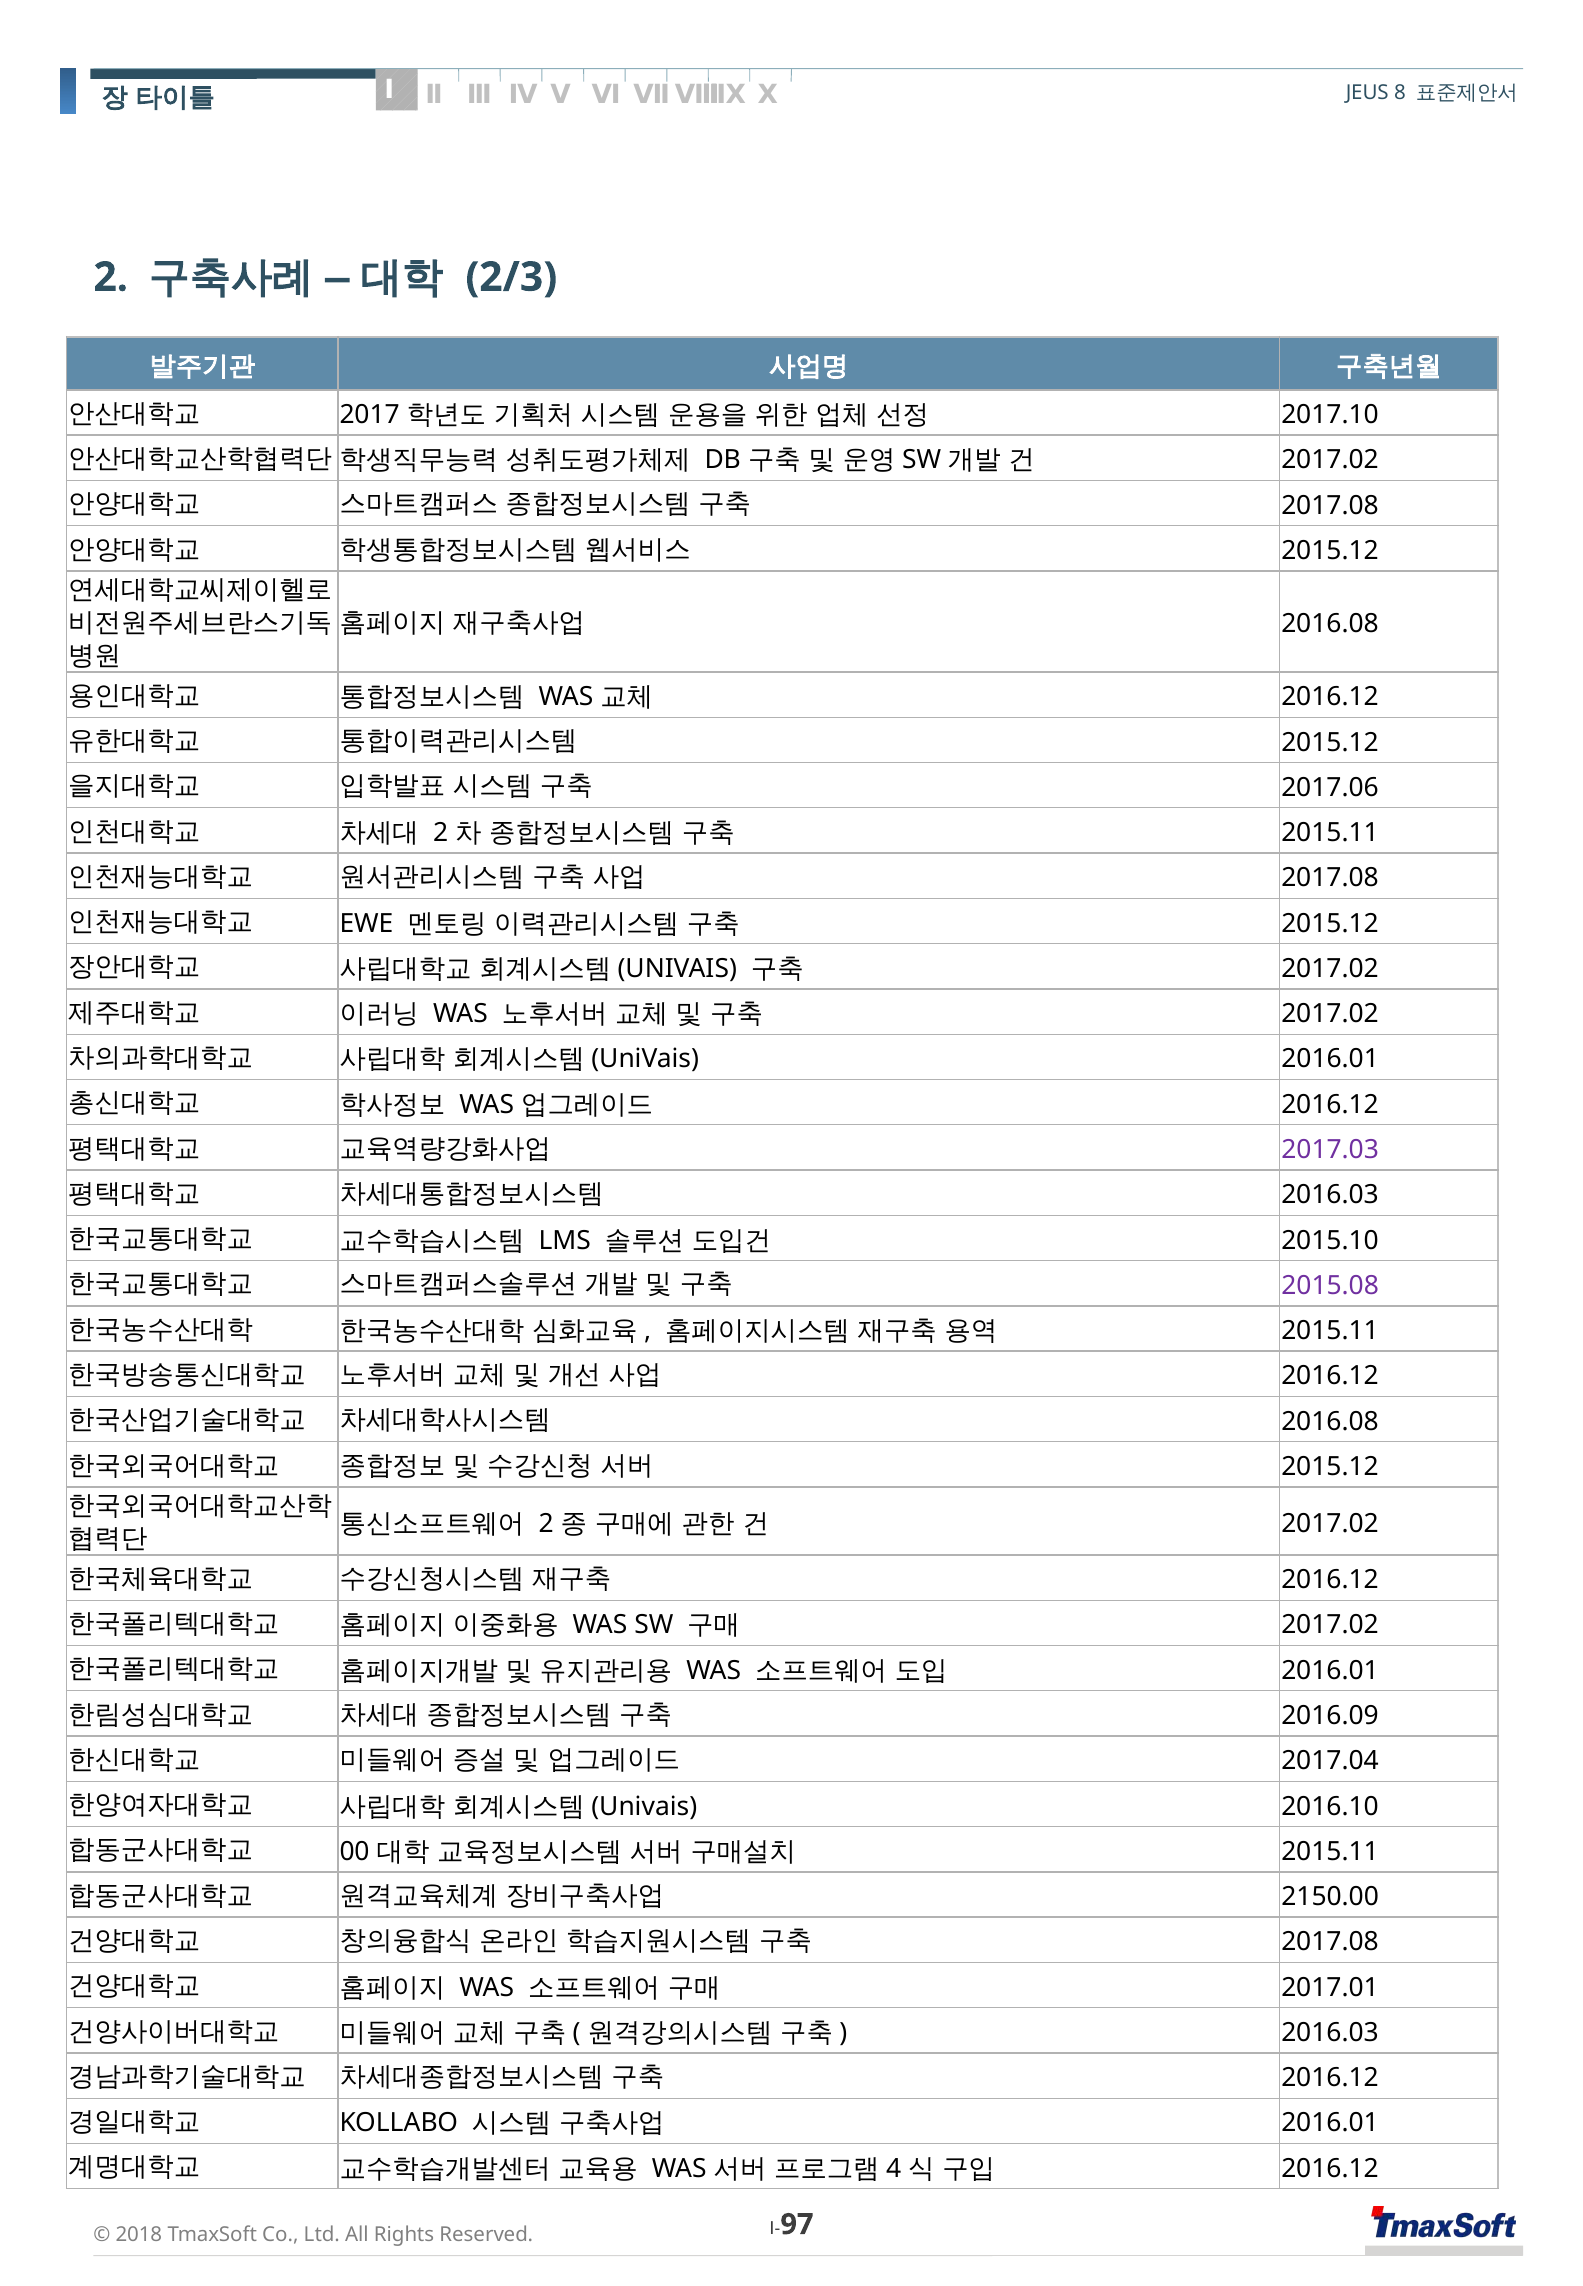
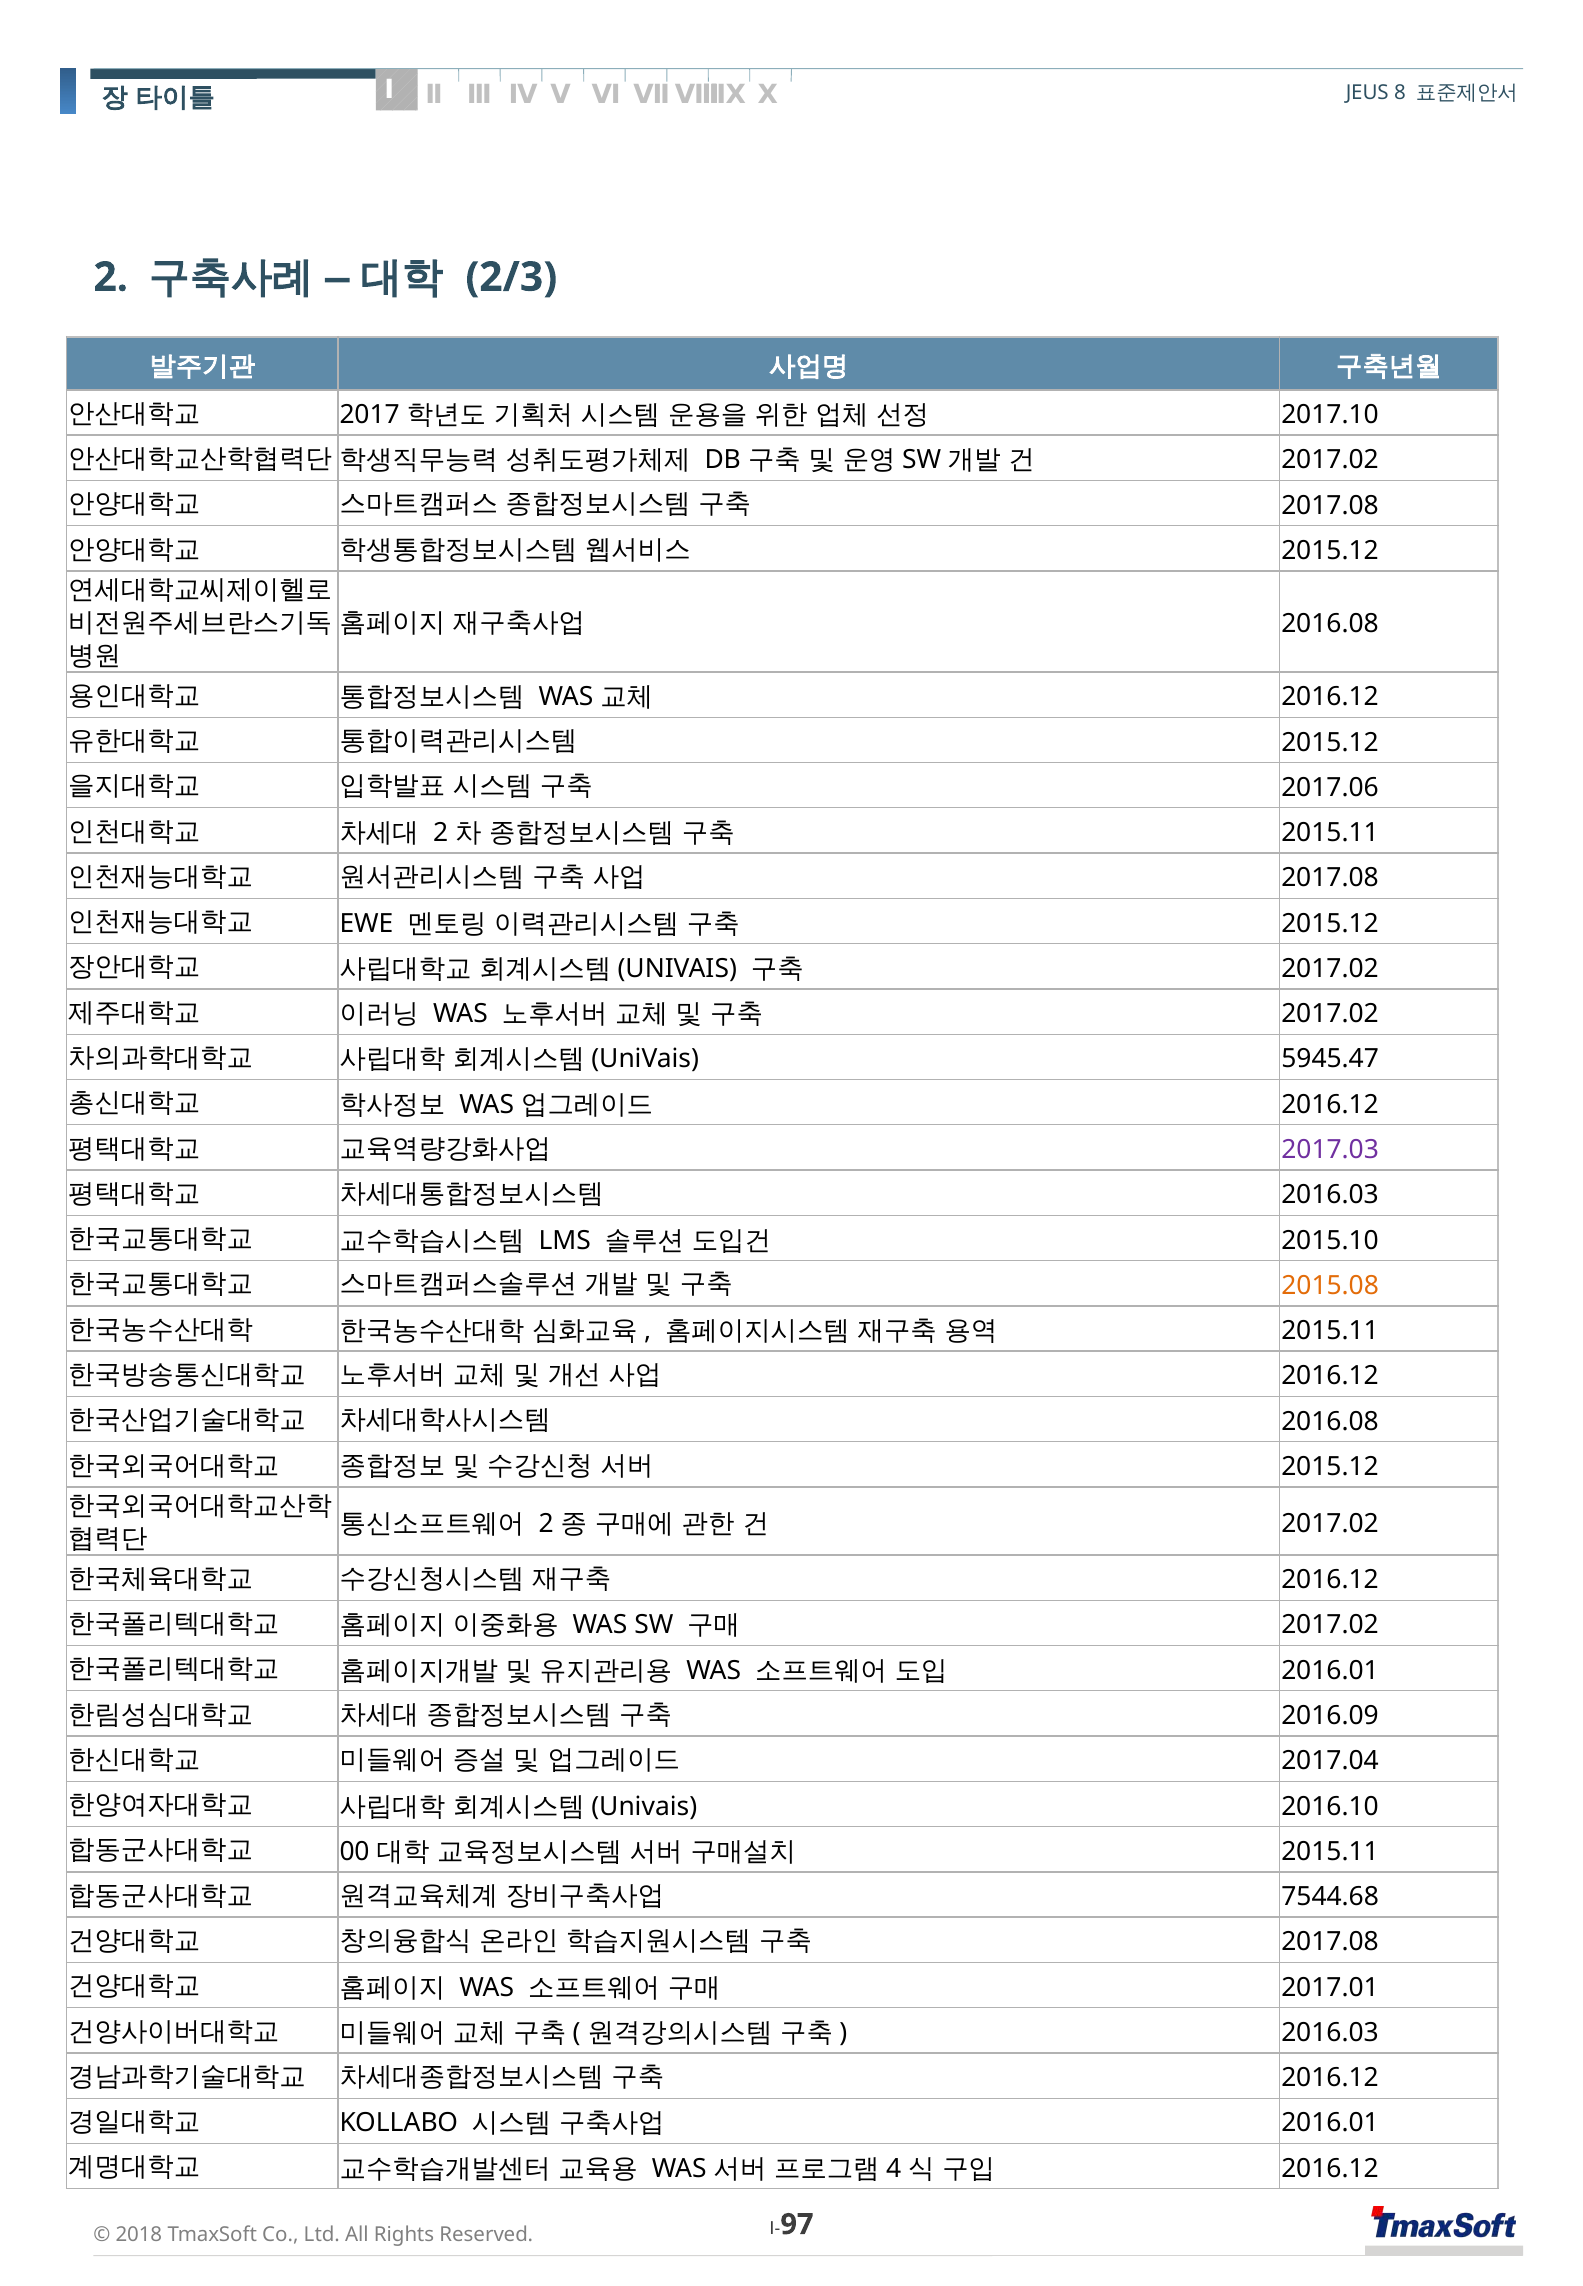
2016.01: 2016.01 -> 5945.47 (1330, 1059)
2015.08 colour: purple -> orange (1330, 1286)
2150.00: 2150.00 -> 7544.68 (1330, 1897)
